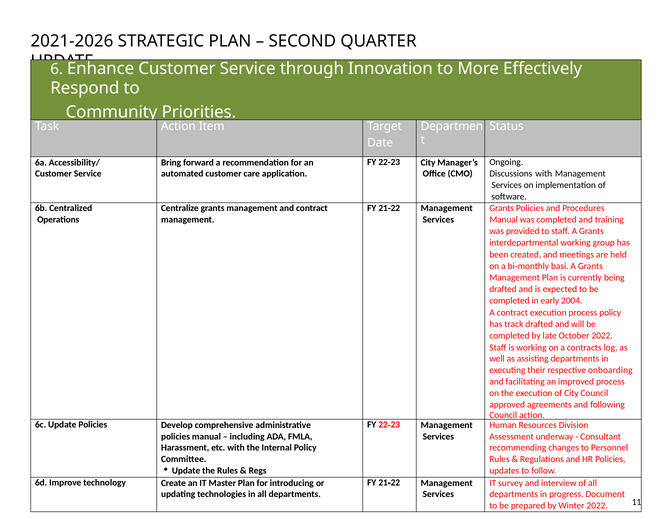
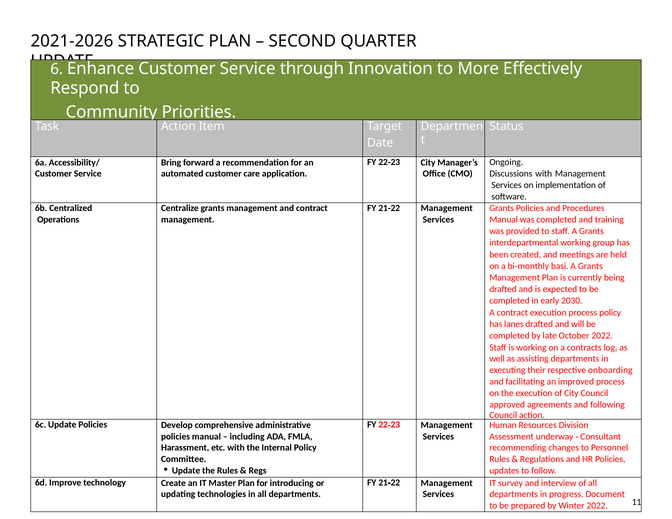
2004: 2004 -> 2030 (572, 301)
track: track -> lanes (514, 324)
